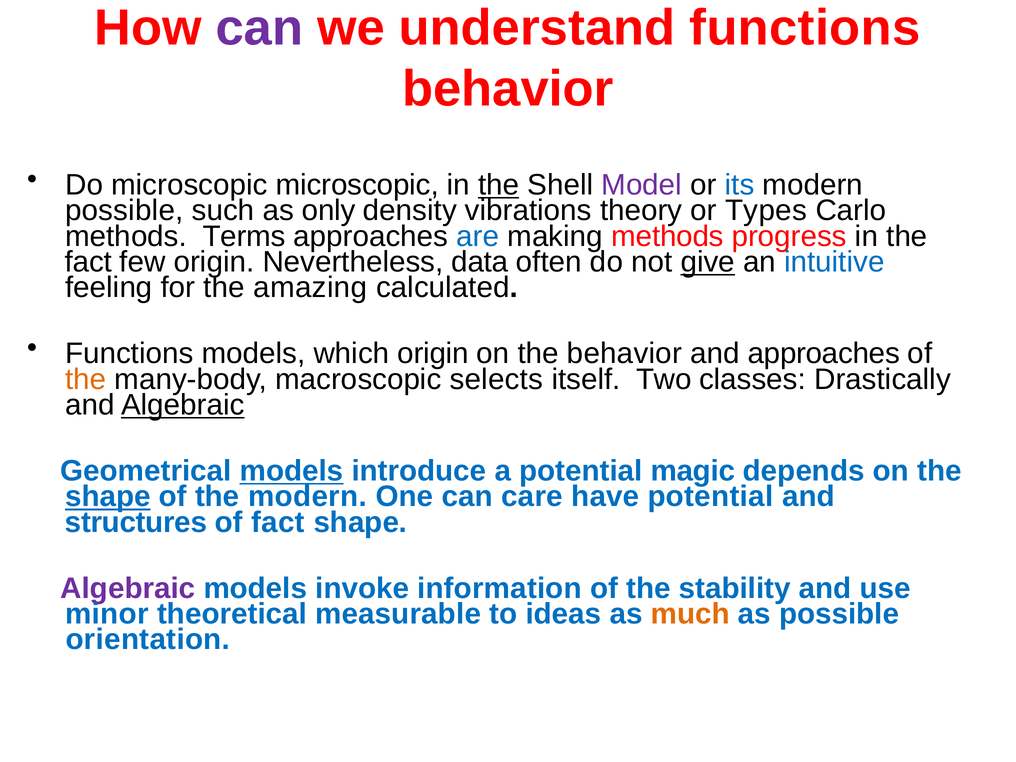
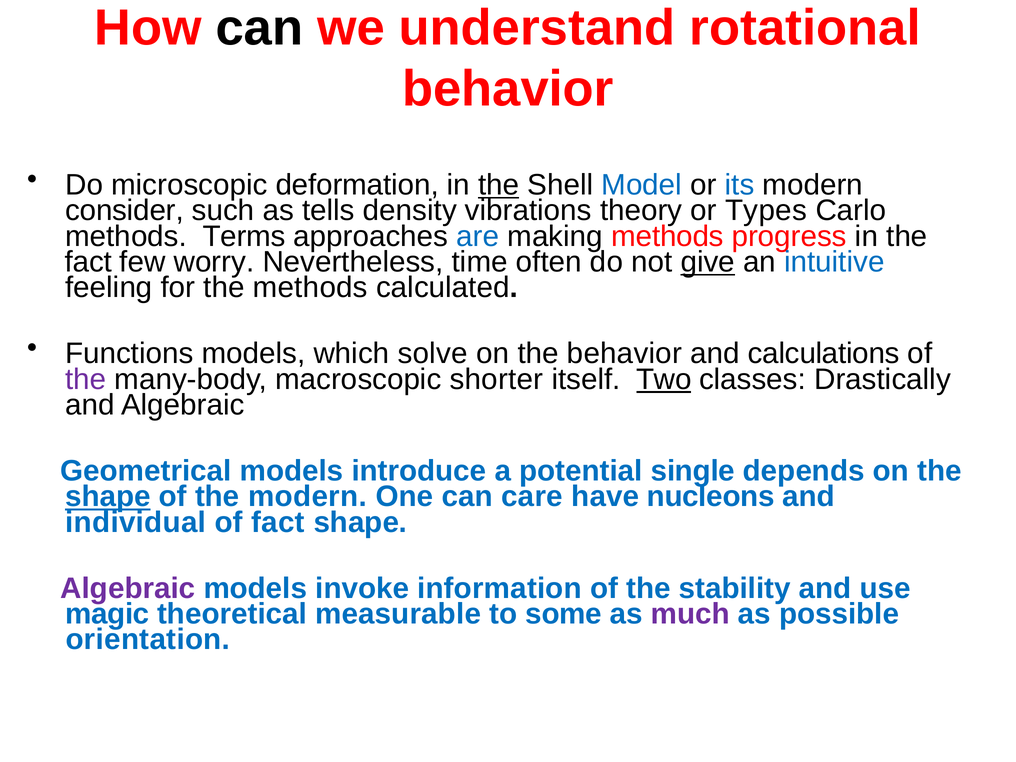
can colour: purple -> black (259, 28)
understand functions: functions -> rotational (805, 28)
microscopic microscopic: microscopic -> deformation (357, 185)
Model colour: purple -> blue (642, 185)
possible: possible -> consider (125, 211)
only: only -> tells (328, 211)
few origin: origin -> worry (214, 262)
data: data -> time (480, 262)
the amazing: amazing -> methods (310, 287)
which origin: origin -> solve (433, 354)
and approaches: approaches -> calculations (824, 354)
the colour: orange -> purple (86, 379)
selects: selects -> shorter (496, 379)
Two underline: none -> present (664, 379)
Algebraic underline: present -> none (183, 405)
models underline: present -> none (292, 471)
magic: magic -> single (693, 471)
have potential: potential -> nucleons (711, 497)
structures: structures -> individual (136, 522)
minor: minor -> magic (107, 614)
ideas: ideas -> some (564, 614)
much colour: orange -> purple (690, 614)
